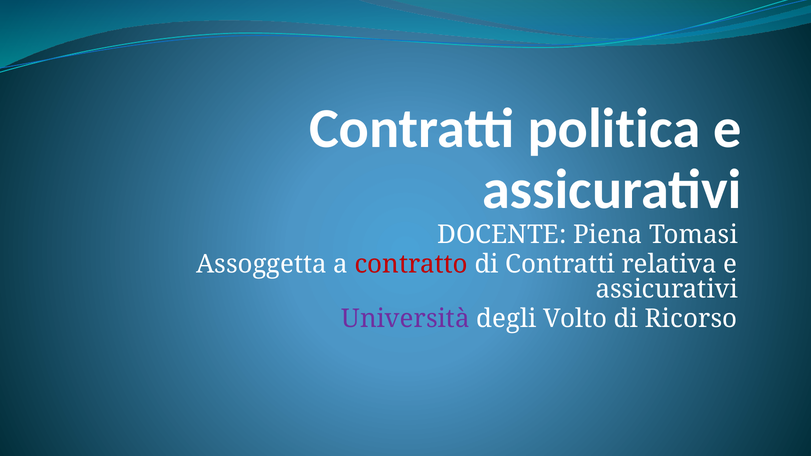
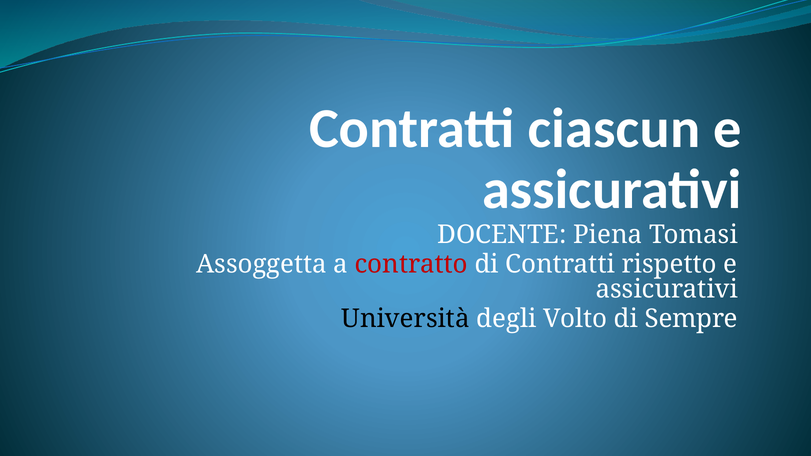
politica: politica -> ciascun (614, 129)
relativa: relativa -> rispetto (669, 265)
Università colour: purple -> black (406, 319)
Ricorso: Ricorso -> Sempre (691, 319)
